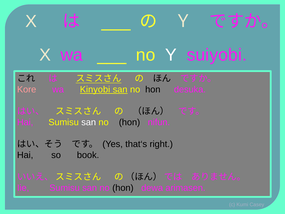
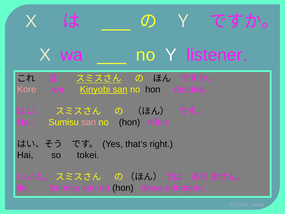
suiyobi: suiyobi -> listener (217, 55)
san colour: white -> pink (89, 122)
book: book -> tokei (88, 155)
